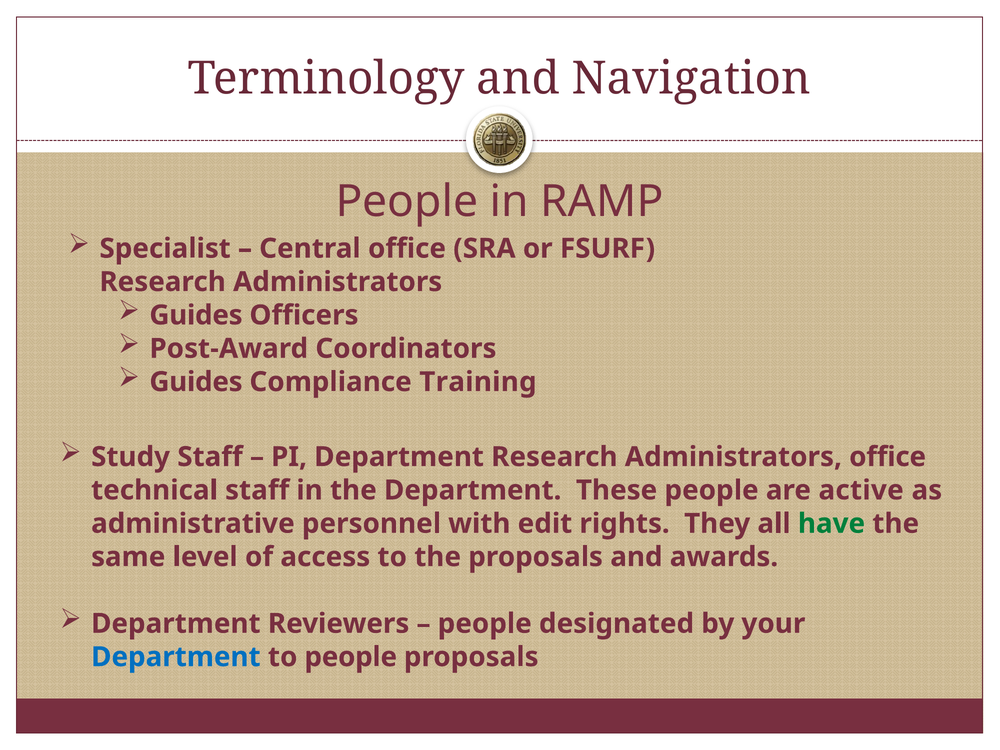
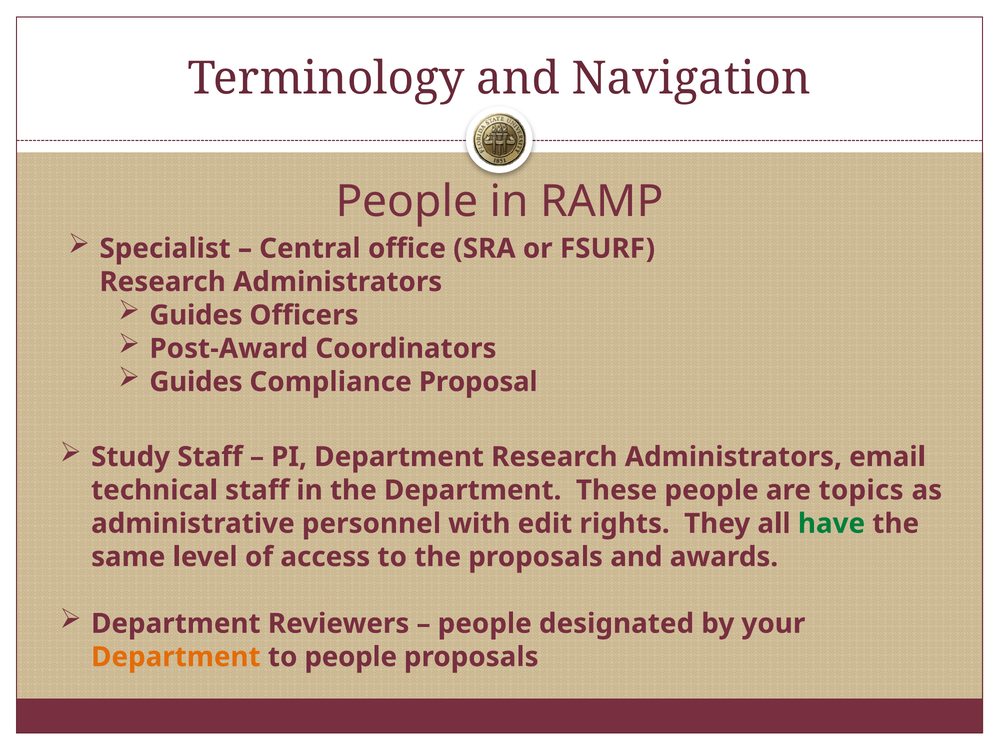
Training: Training -> Proposal (478, 382)
Administrators office: office -> email (888, 457)
active: active -> topics (861, 490)
Department colour: blue -> orange (176, 657)
